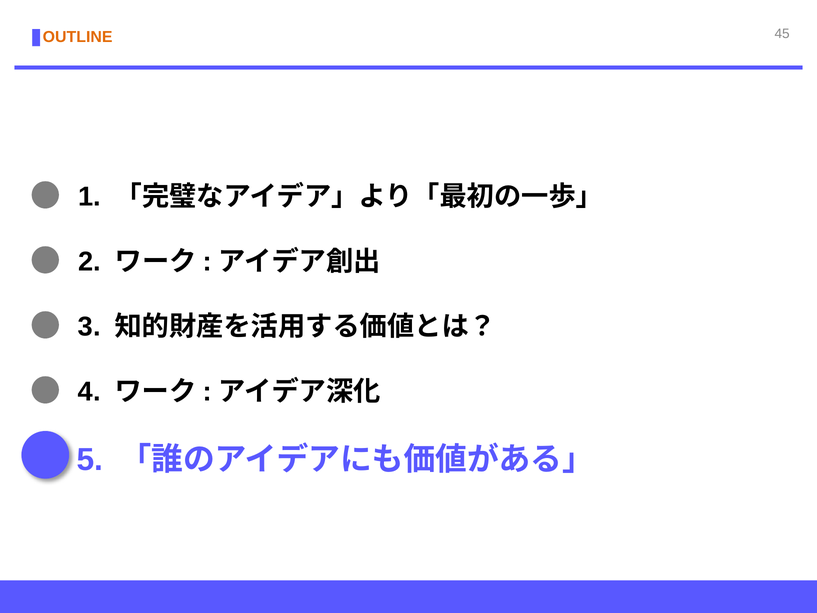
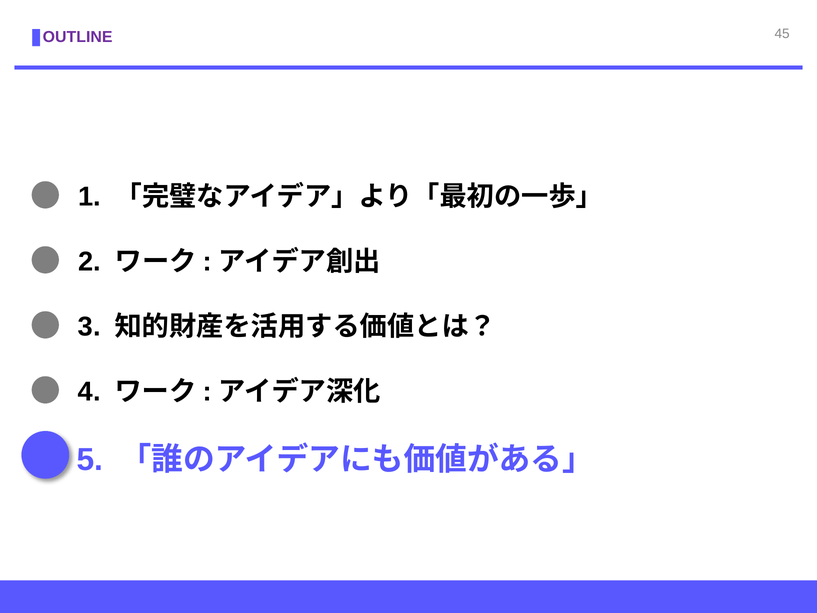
OUTLINE colour: orange -> purple (78, 37)
